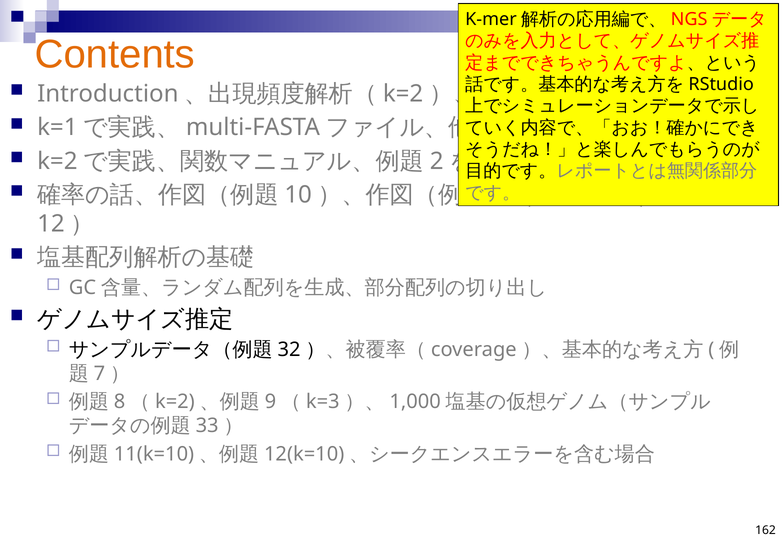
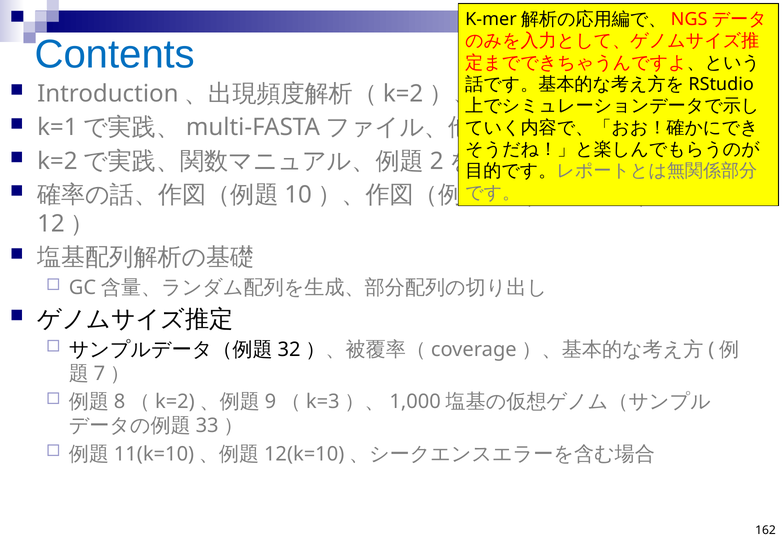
Contents colour: orange -> blue (115, 55)
